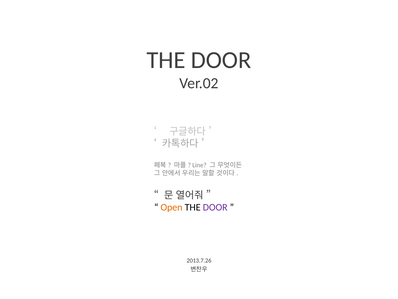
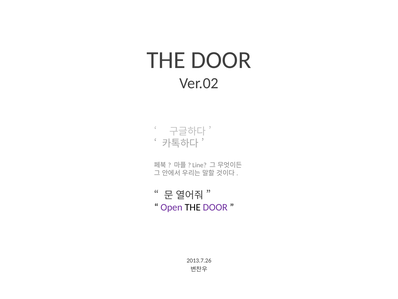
Open colour: orange -> purple (171, 207)
